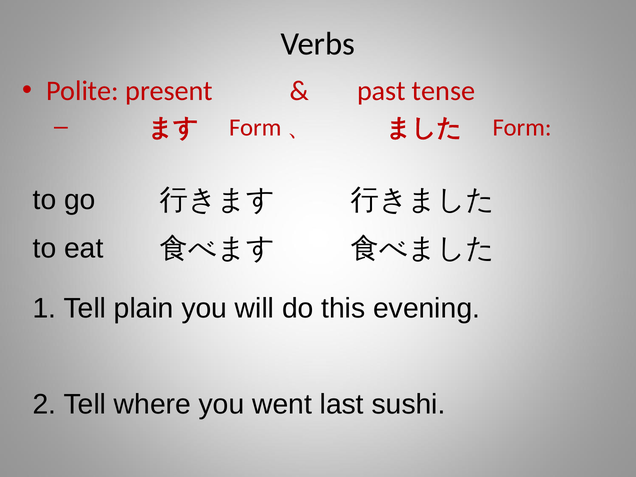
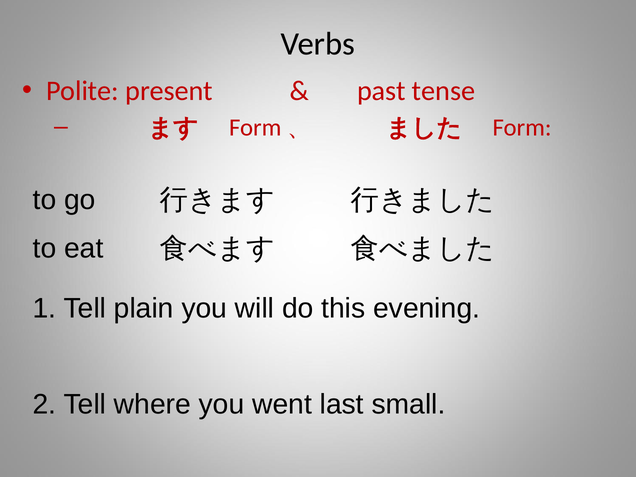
sushi: sushi -> small (409, 404)
